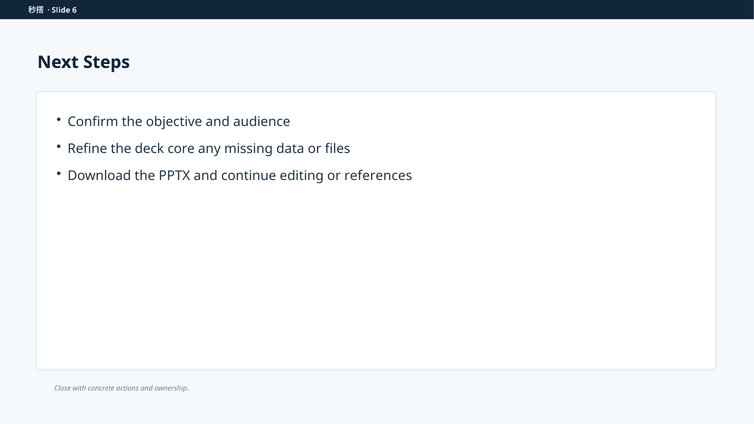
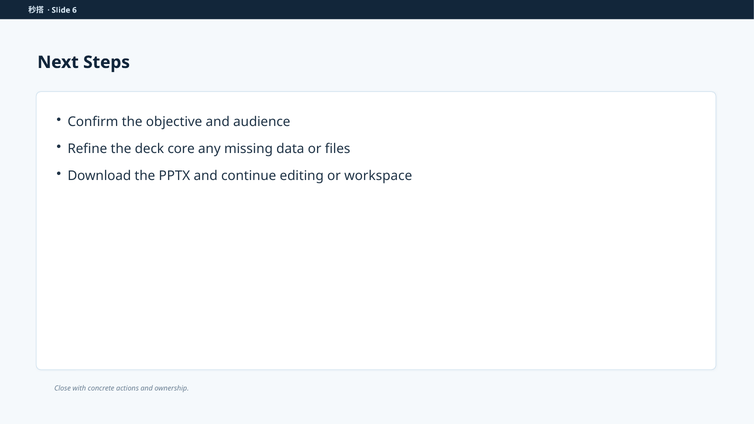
references: references -> workspace (378, 176)
